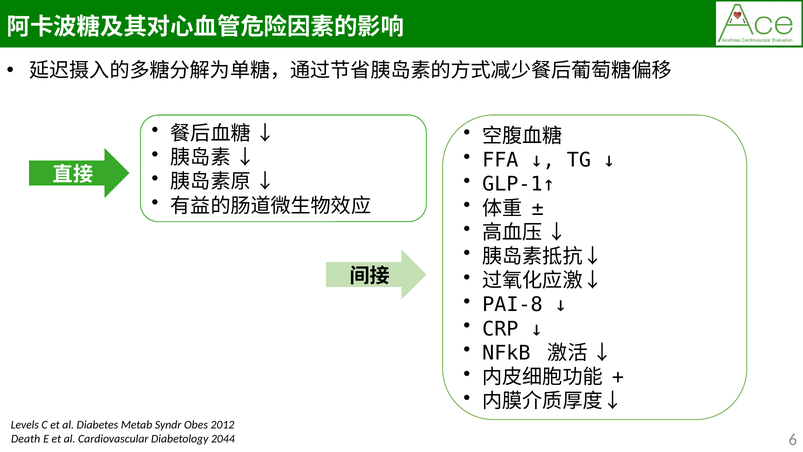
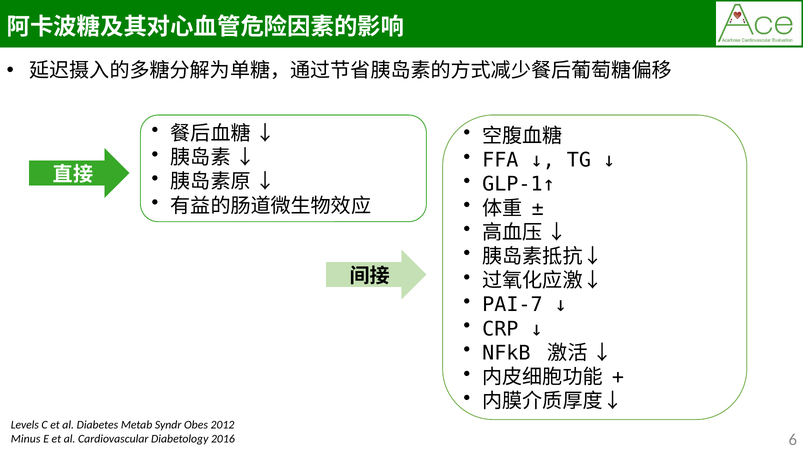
PAI-8: PAI-8 -> PAI-7 (512, 305)
Death: Death -> Minus (26, 439)
2044: 2044 -> 2016 (223, 439)
